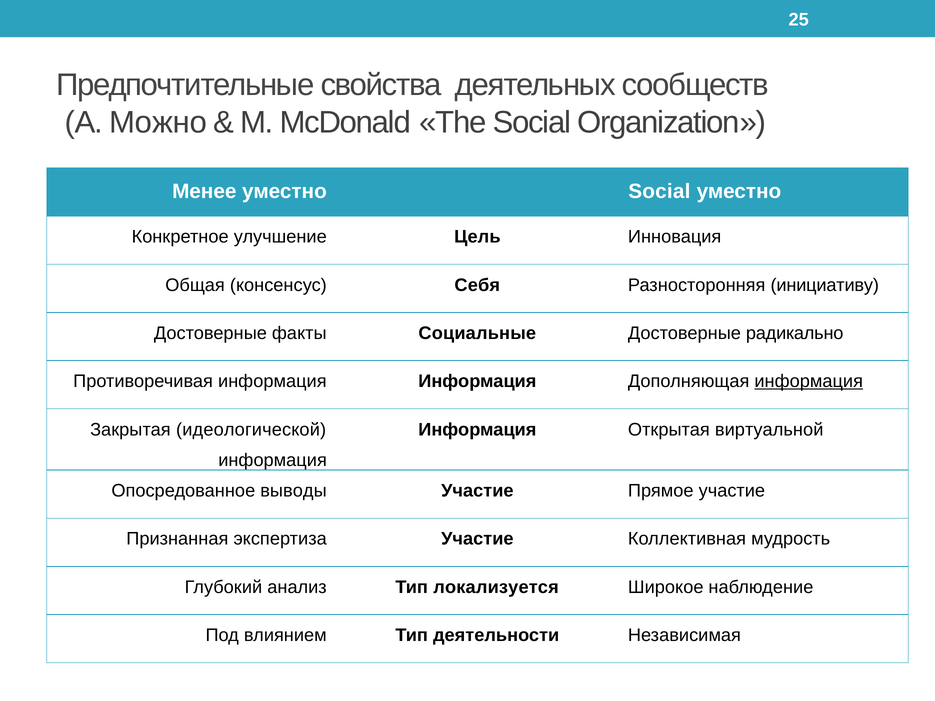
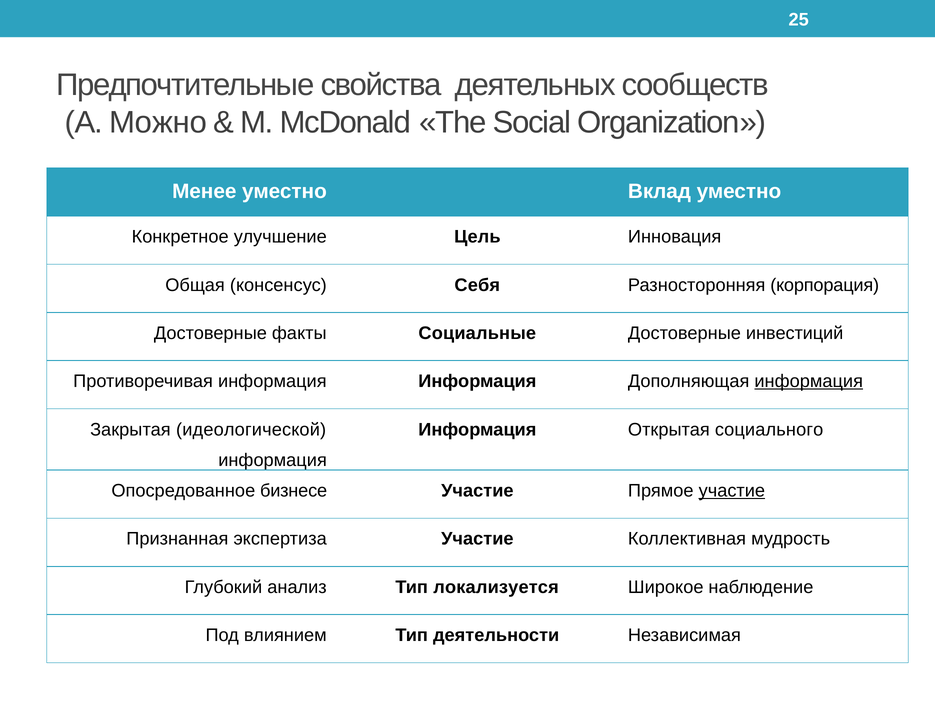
уместно Social: Social -> Вклад (660, 191)
инициативу: инициативу -> корпорация (825, 285)
радикально: радикально -> инвестиций (795, 333)
виртуальной: виртуальной -> социального (769, 430)
выводы: выводы -> бизнесе (294, 491)
участие underline: none -> present (732, 491)
